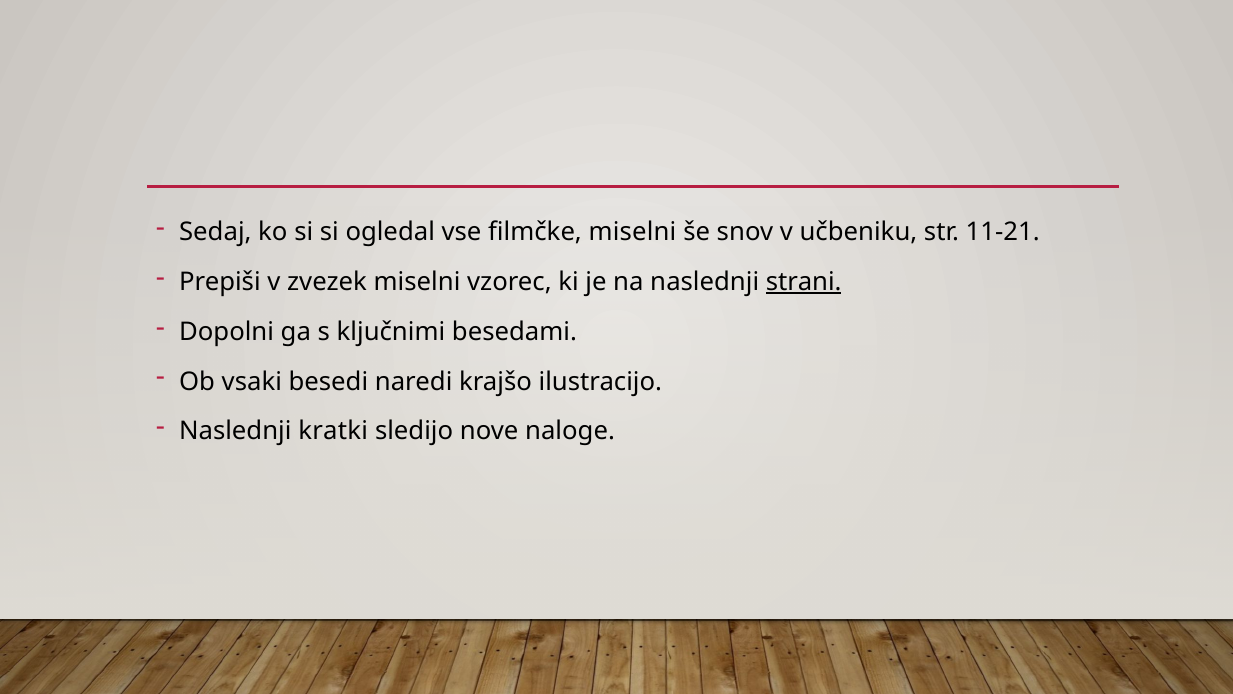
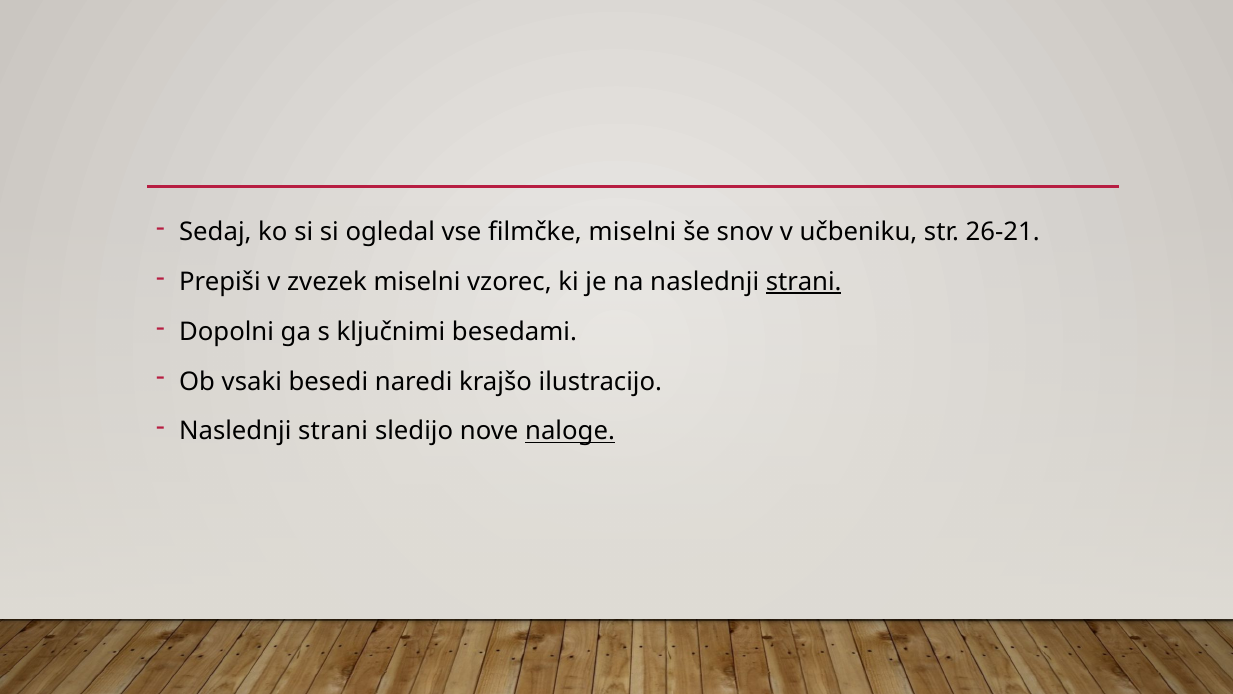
11-21: 11-21 -> 26-21 (1003, 232)
kratki: kratki -> strani (333, 431)
naloge underline: none -> present (570, 431)
